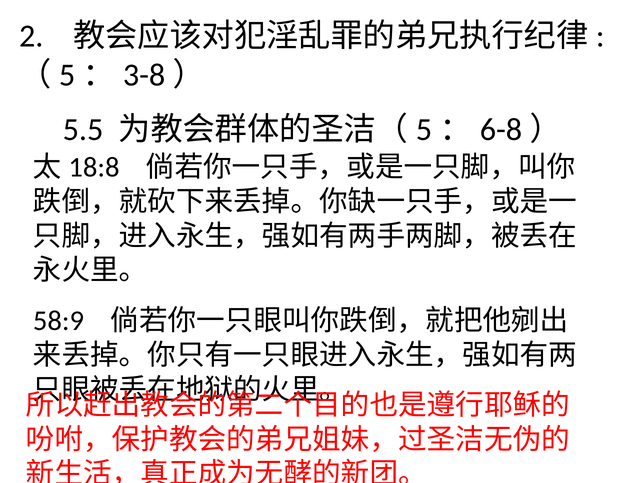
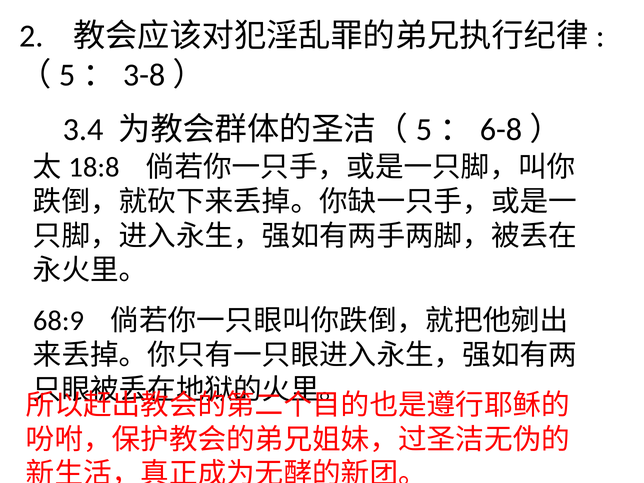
5.5: 5.5 -> 3.4 (83, 130)
58:9: 58:9 -> 68:9 (59, 321)
